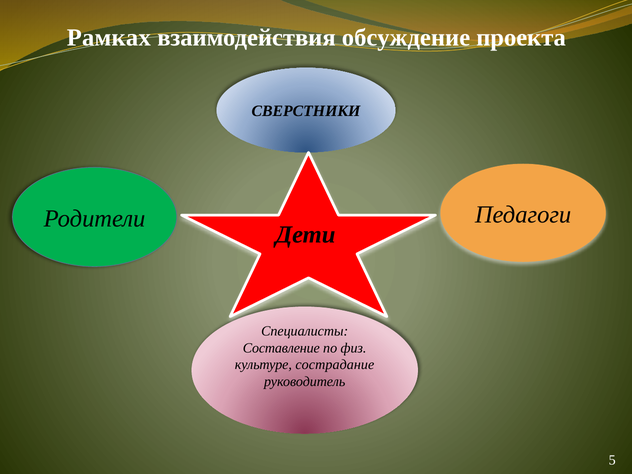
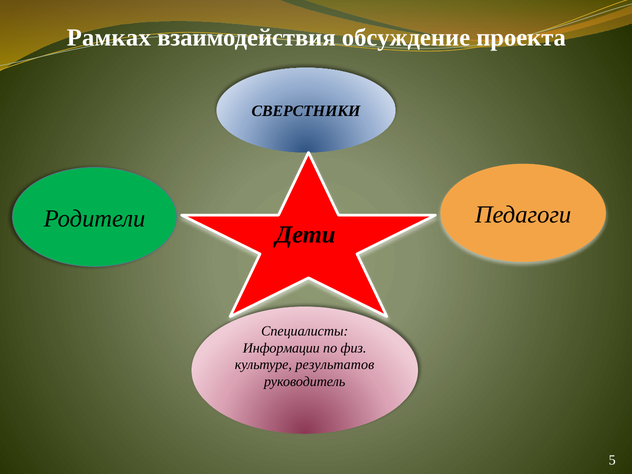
Составление: Составление -> Информации (281, 348)
сострадание: сострадание -> результатов (335, 365)
